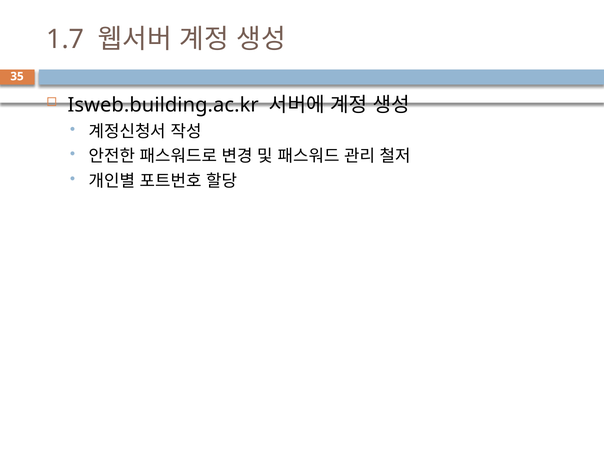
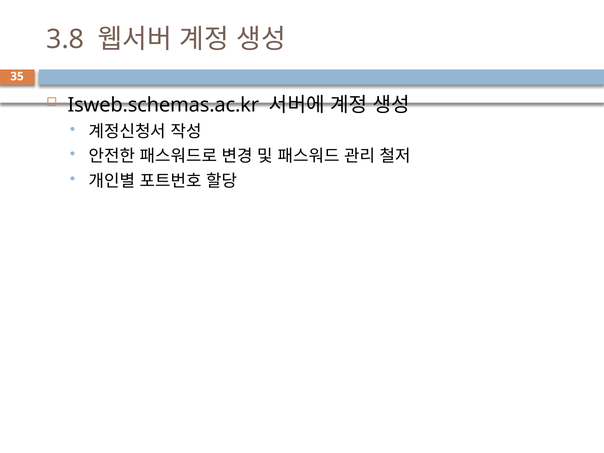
1.7: 1.7 -> 3.8 (65, 39)
Isweb.building.ac.kr: Isweb.building.ac.kr -> Isweb.schemas.ac.kr (163, 105)
